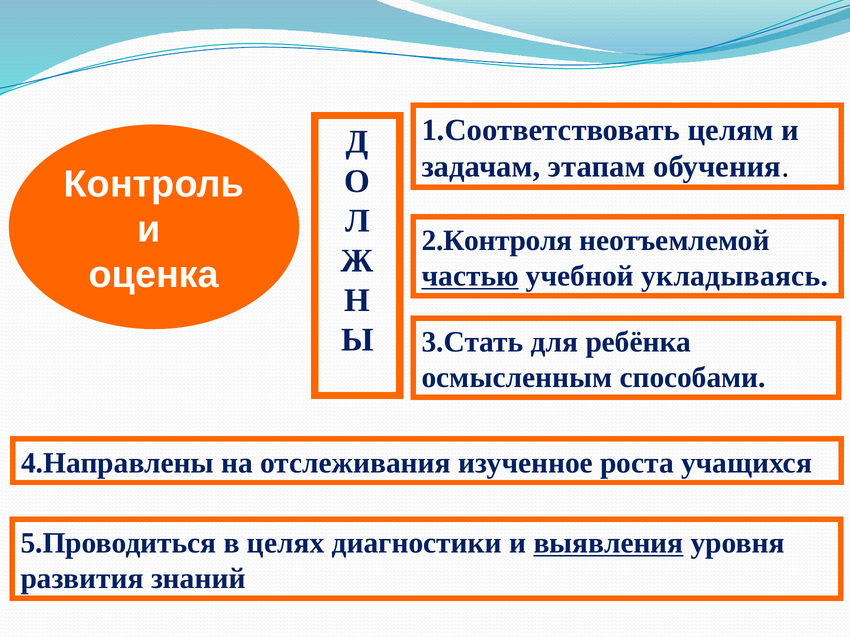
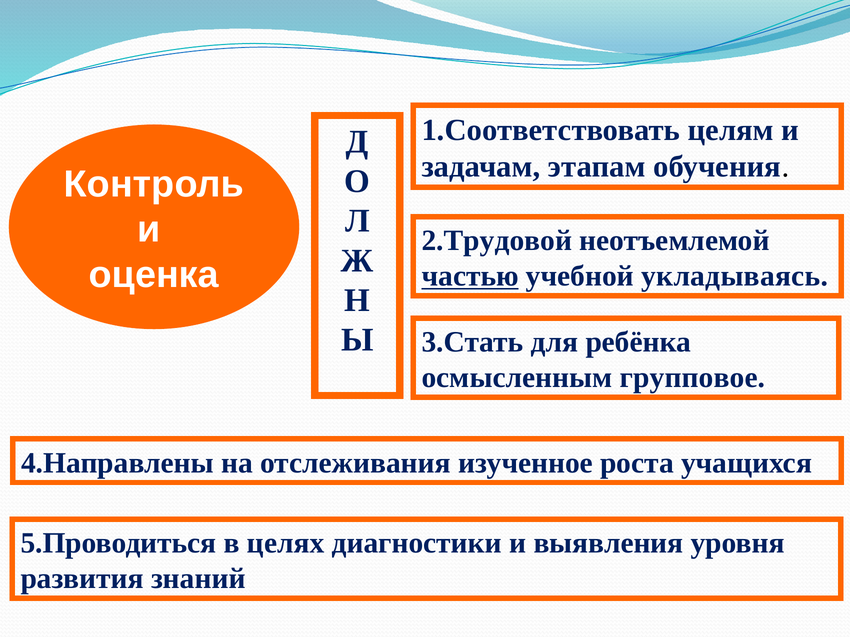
2.Контроля: 2.Контроля -> 2.Трудовой (497, 241)
способами: способами -> групповое (692, 378)
выявления underline: present -> none (608, 543)
